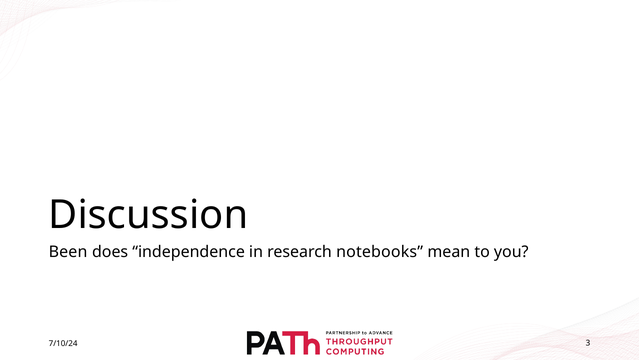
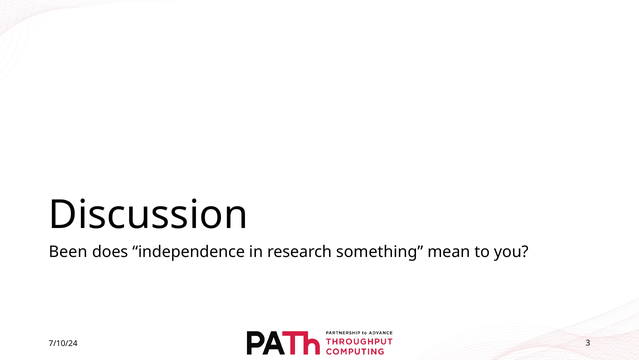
notebooks: notebooks -> something (380, 251)
